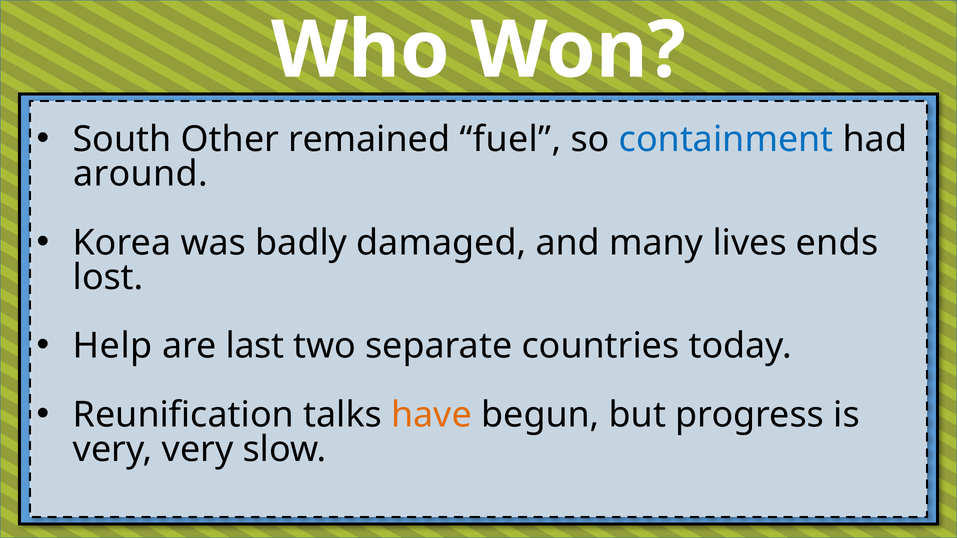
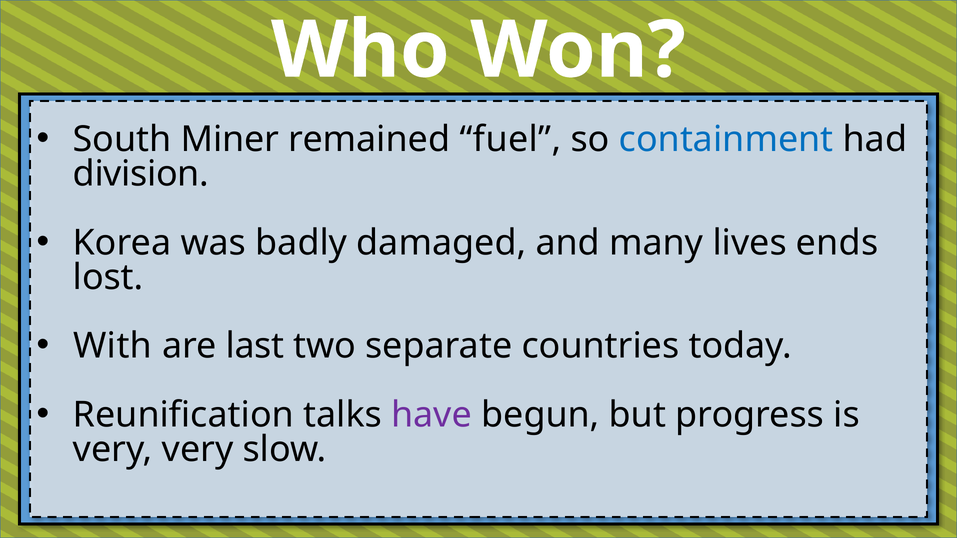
Other: Other -> Miner (230, 140)
around: around -> division (141, 174)
Help: Help -> With (113, 346)
have colour: orange -> purple (432, 415)
